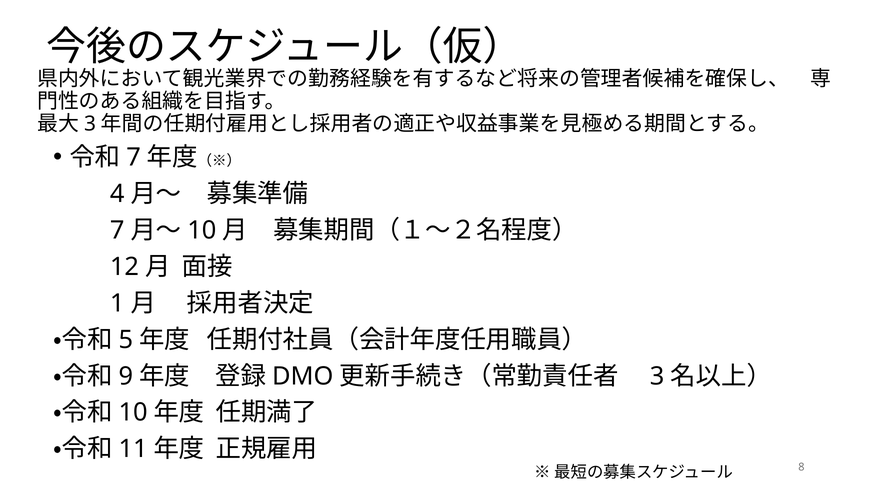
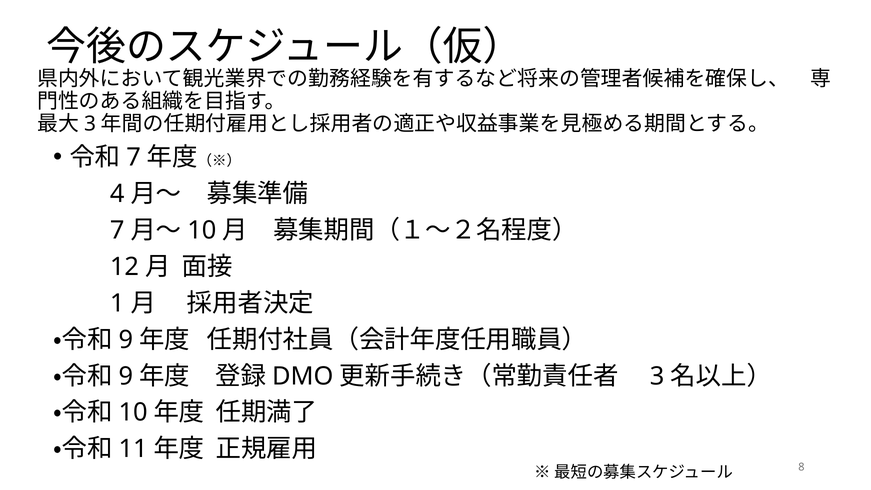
5: 5 -> 9 (126, 340)
